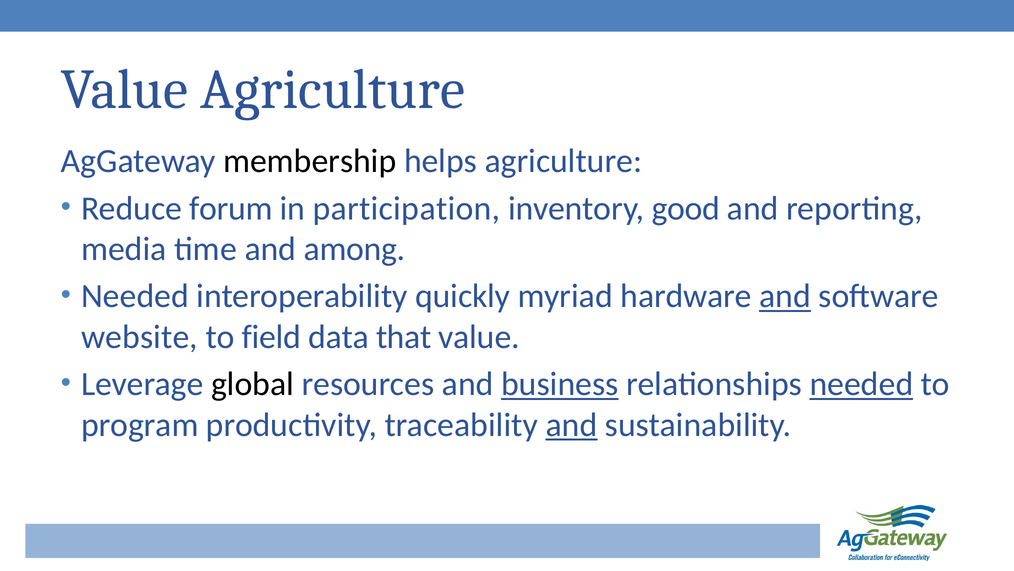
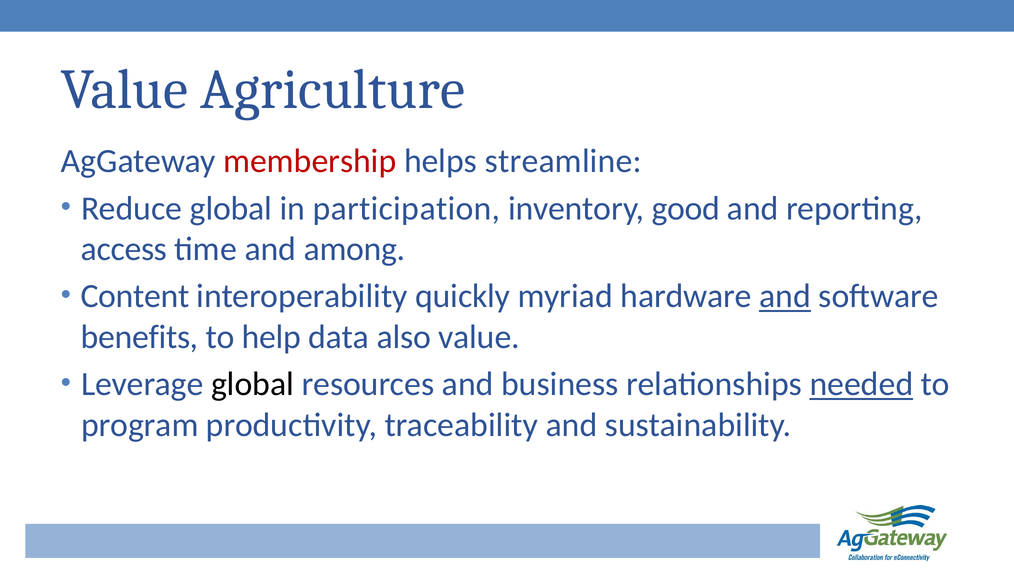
membership colour: black -> red (310, 161)
helps agriculture: agriculture -> streamline (563, 161)
Reduce forum: forum -> global (231, 208)
media: media -> access (124, 249)
Needed: Needed -> Content (135, 296)
website: website -> benefits (140, 337)
field: field -> help (271, 337)
that: that -> also (404, 337)
business underline: present -> none (560, 384)
and underline: present -> none (571, 424)
